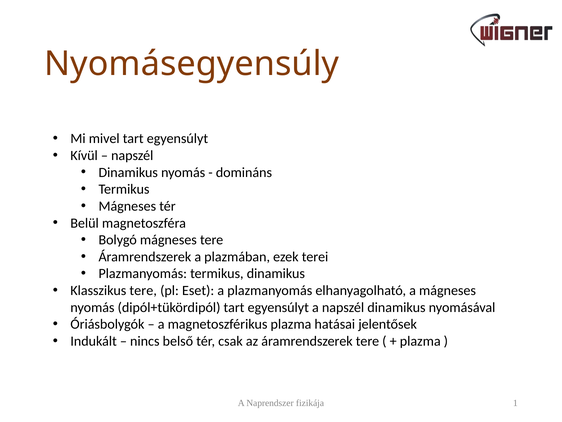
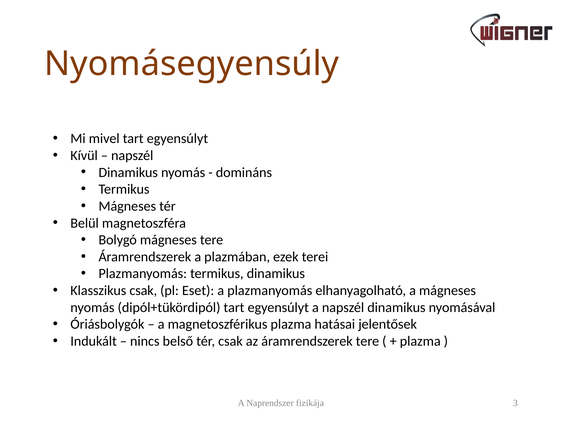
Klasszikus tere: tere -> csak (143, 290)
1: 1 -> 3 (515, 403)
